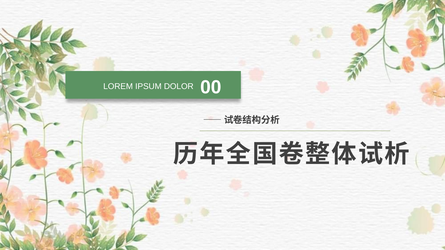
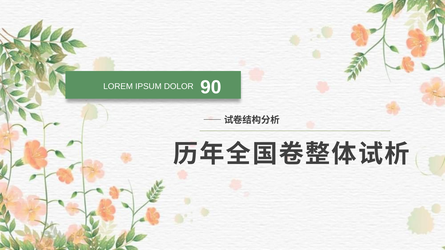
00: 00 -> 90 (211, 87)
